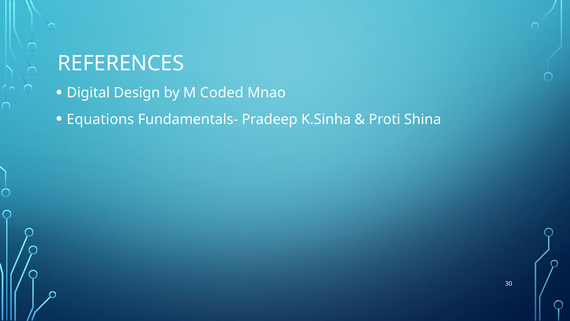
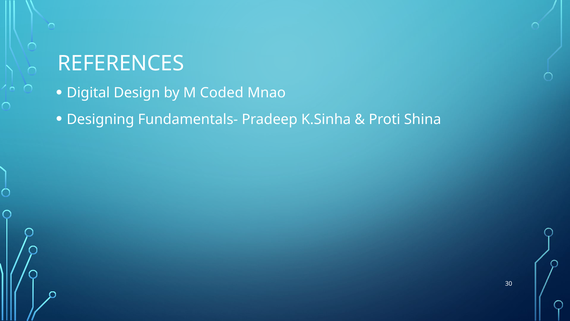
Equations: Equations -> Designing (100, 119)
